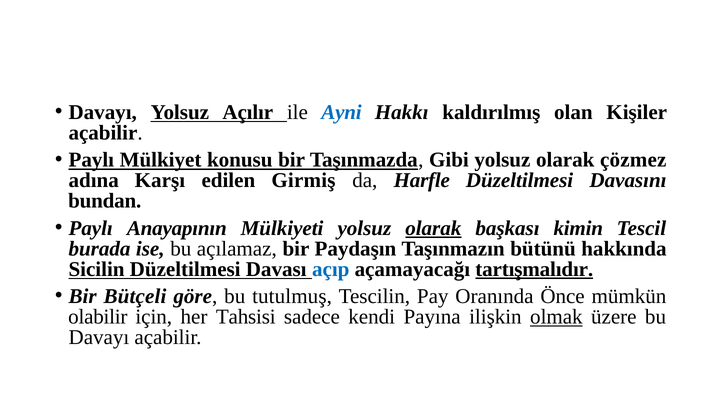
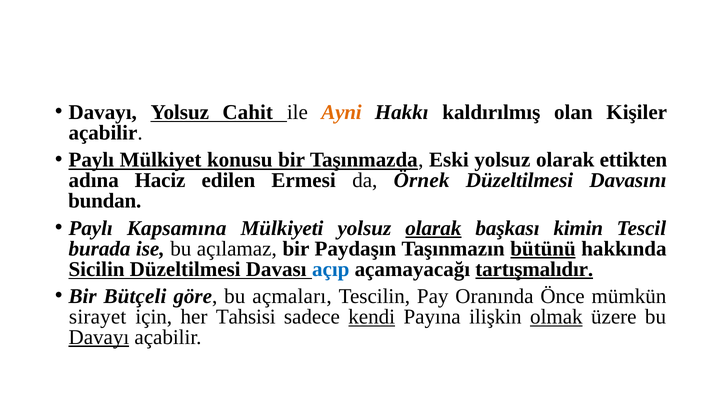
Açılır: Açılır -> Cahit (248, 112)
Ayni colour: blue -> orange (341, 112)
Gibi: Gibi -> Eski (449, 160)
çözmez: çözmez -> ettikten (633, 160)
Karşı: Karşı -> Haciz (160, 180)
Girmiş: Girmiş -> Ermesi (304, 180)
Harfle: Harfle -> Örnek (422, 180)
Anayapının: Anayapının -> Kapsamına (177, 228)
bütünü underline: none -> present (543, 249)
tutulmuş: tutulmuş -> açmaları (292, 296)
olabilir: olabilir -> sirayet (98, 317)
kendi underline: none -> present (372, 317)
Davayı underline: none -> present (99, 337)
